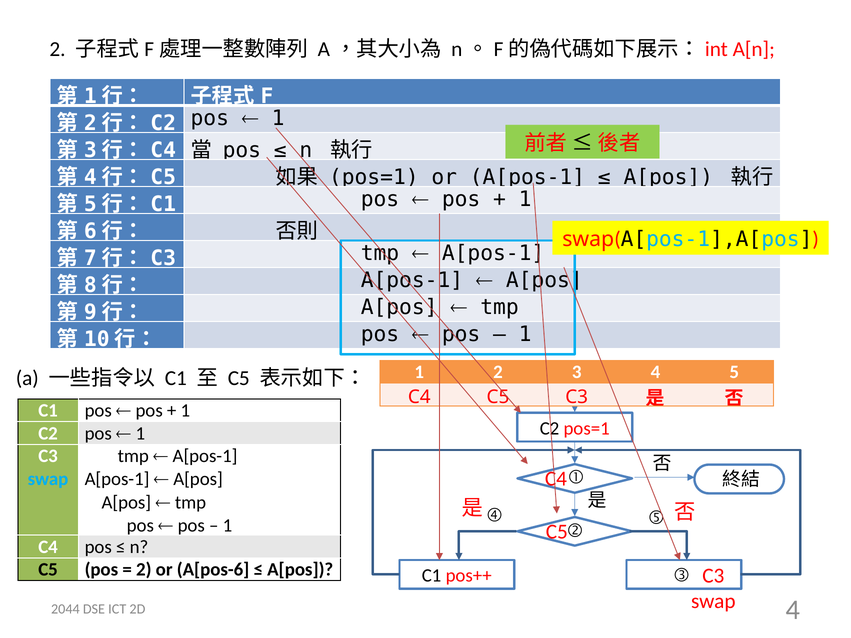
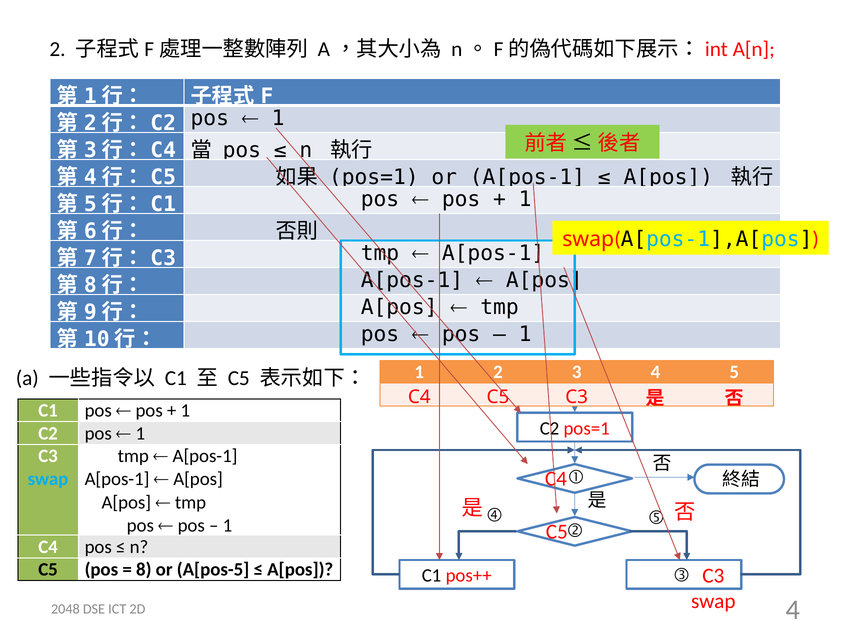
2: 2 -> 8 (144, 570)
A[pos-6: A[pos-6 -> A[pos-5 (213, 570)
2044: 2044 -> 2048 (65, 610)
